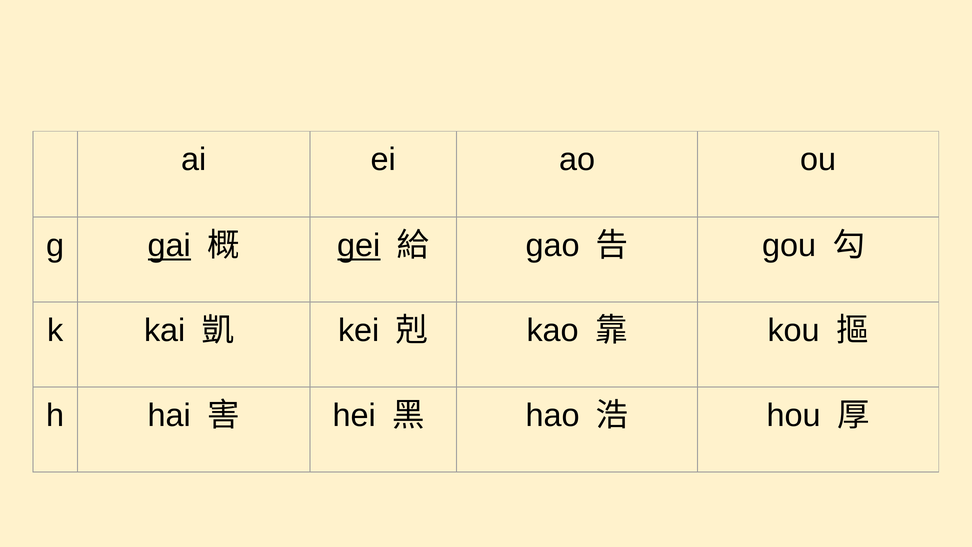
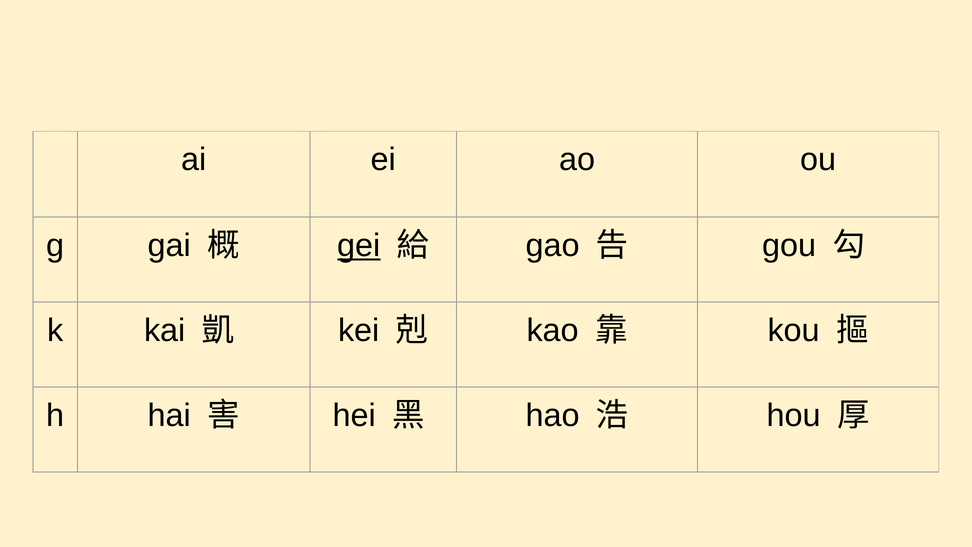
gai underline: present -> none (169, 245)
